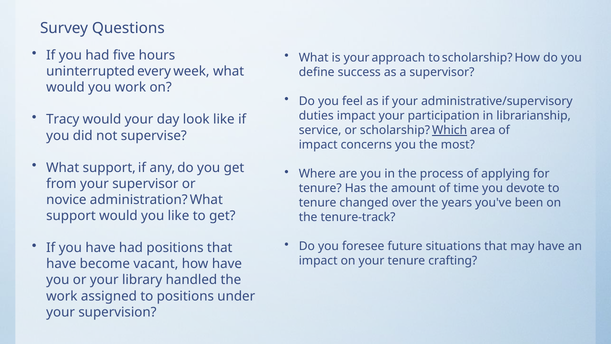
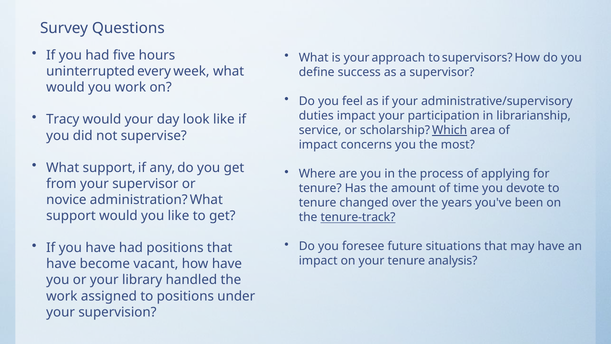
to scholarship: scholarship -> supervisors (477, 58)
tenure-track underline: none -> present (358, 217)
crafting: crafting -> analysis (453, 261)
